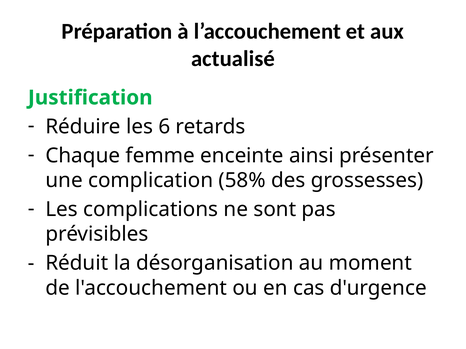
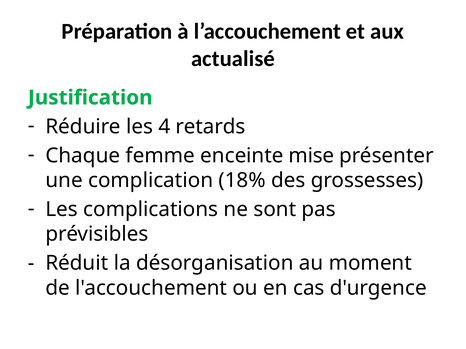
6: 6 -> 4 (164, 127)
ainsi: ainsi -> mise (311, 156)
58%: 58% -> 18% (242, 181)
